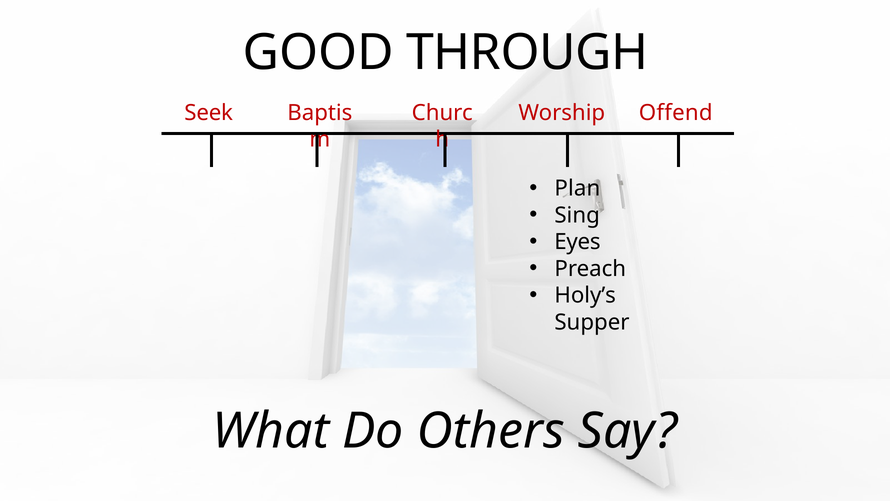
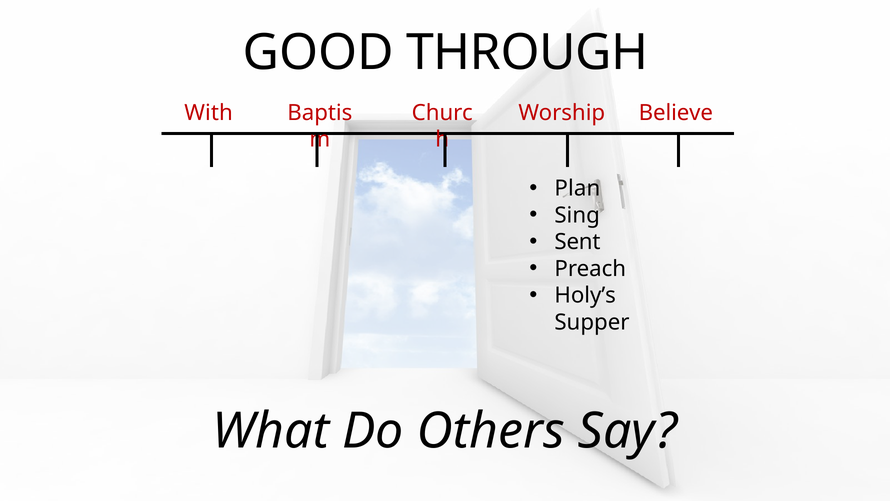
Seek: Seek -> With (209, 113)
Offend: Offend -> Believe (676, 113)
Eyes: Eyes -> Sent (577, 242)
